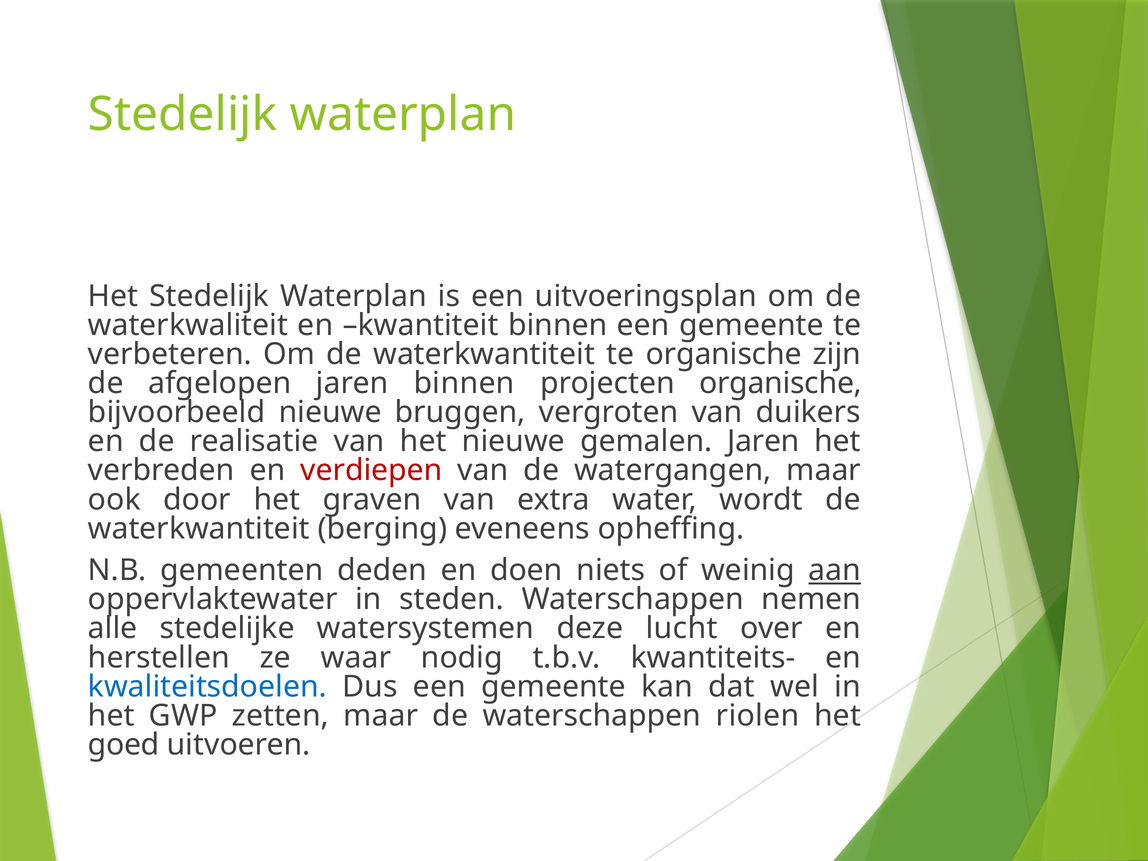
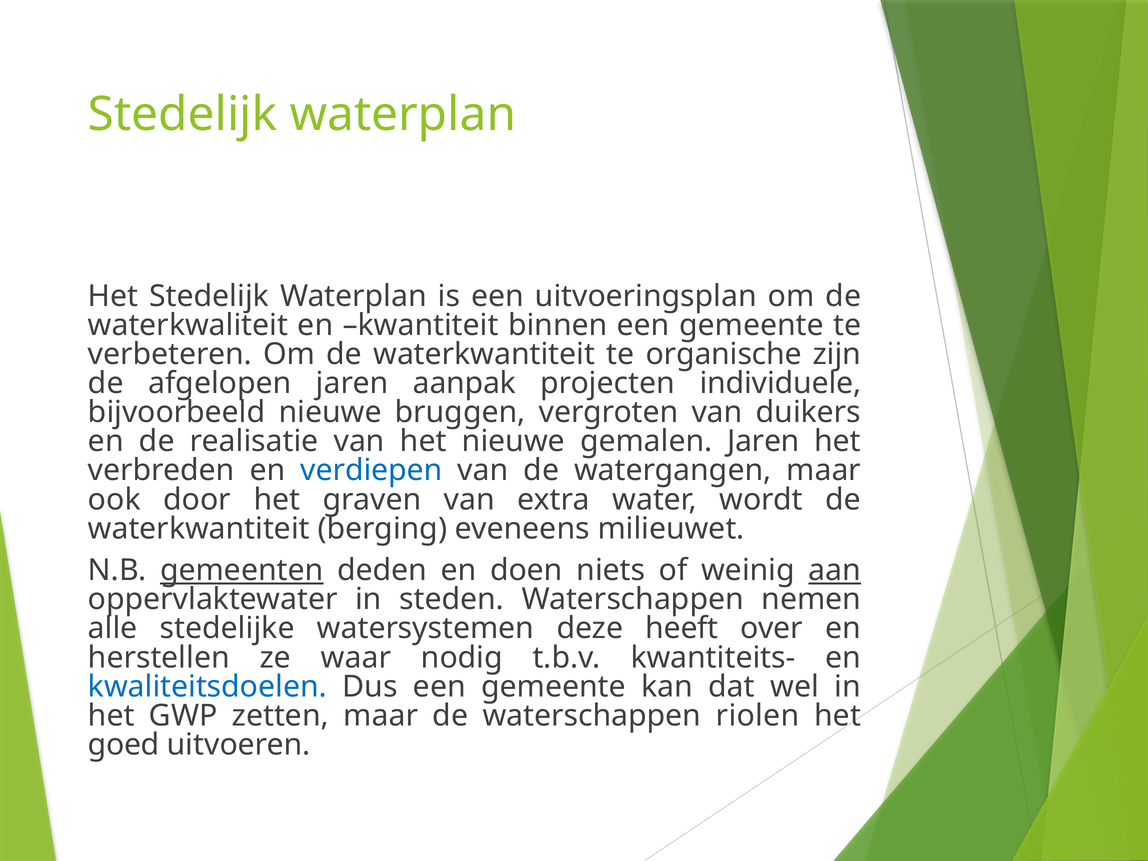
jaren binnen: binnen -> aanpak (464, 383)
projecten organische: organische -> individuele (780, 383)
verdiepen colour: red -> blue (371, 470)
opheffing: opheffing -> milieuwet (671, 529)
gemeenten underline: none -> present (242, 570)
lucht: lucht -> heeft (682, 629)
